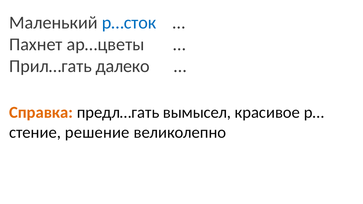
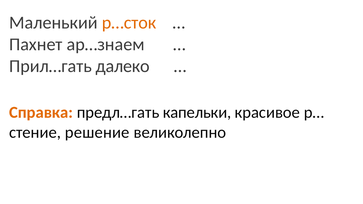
р…сток colour: blue -> orange (129, 23)
ар…цветы: ар…цветы -> ар…знаем (106, 44)
вымысел: вымысел -> капельки (197, 112)
